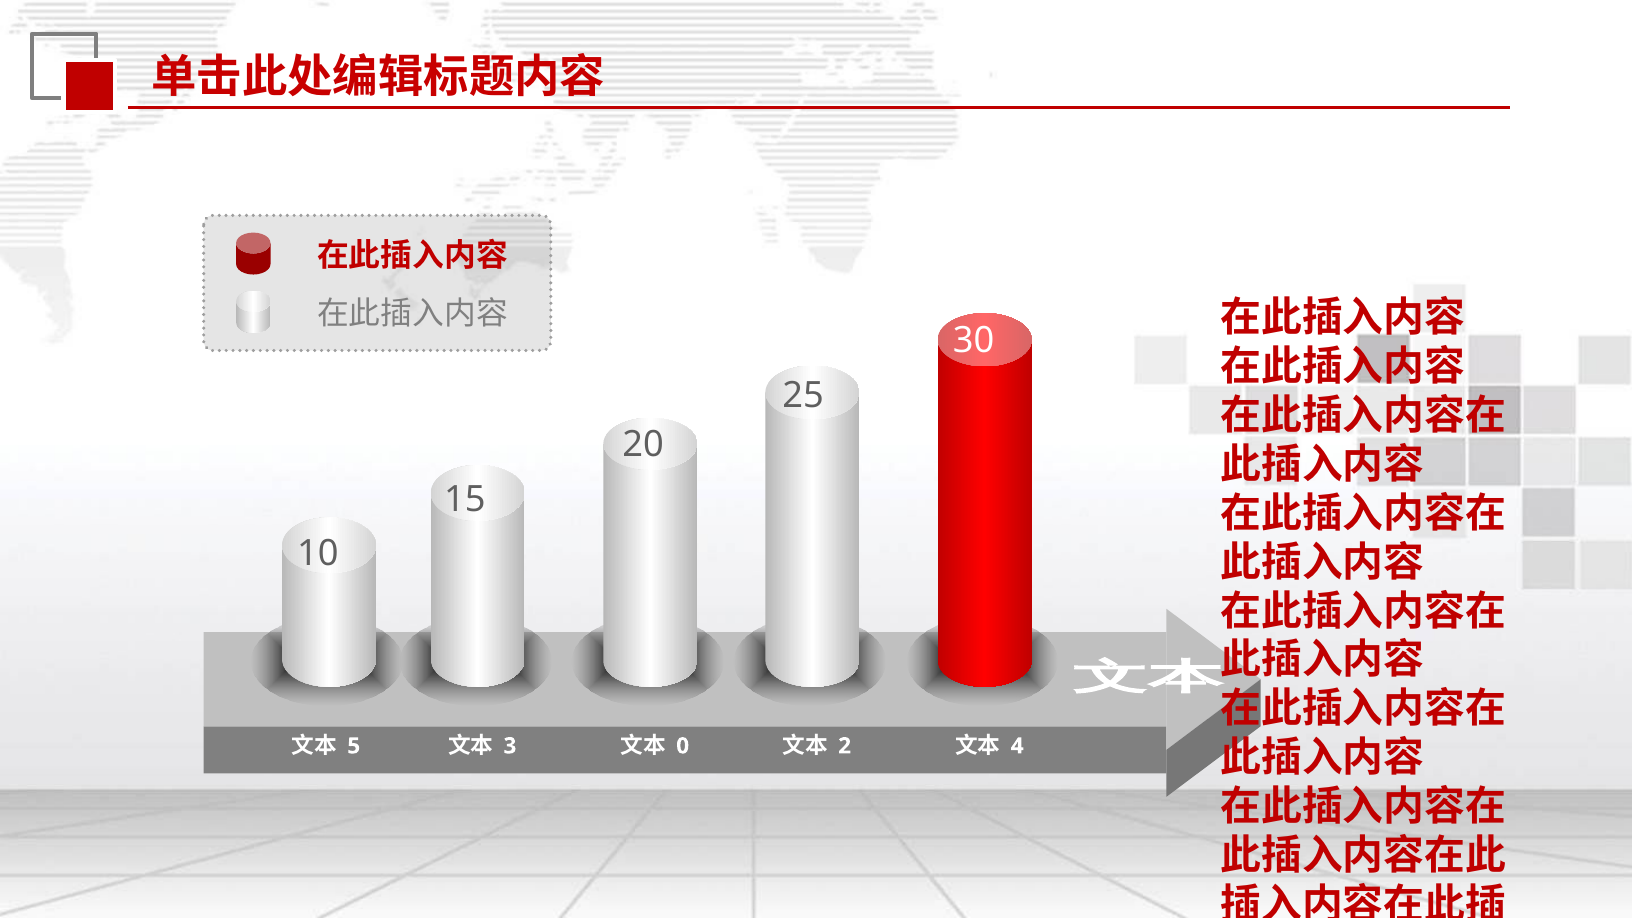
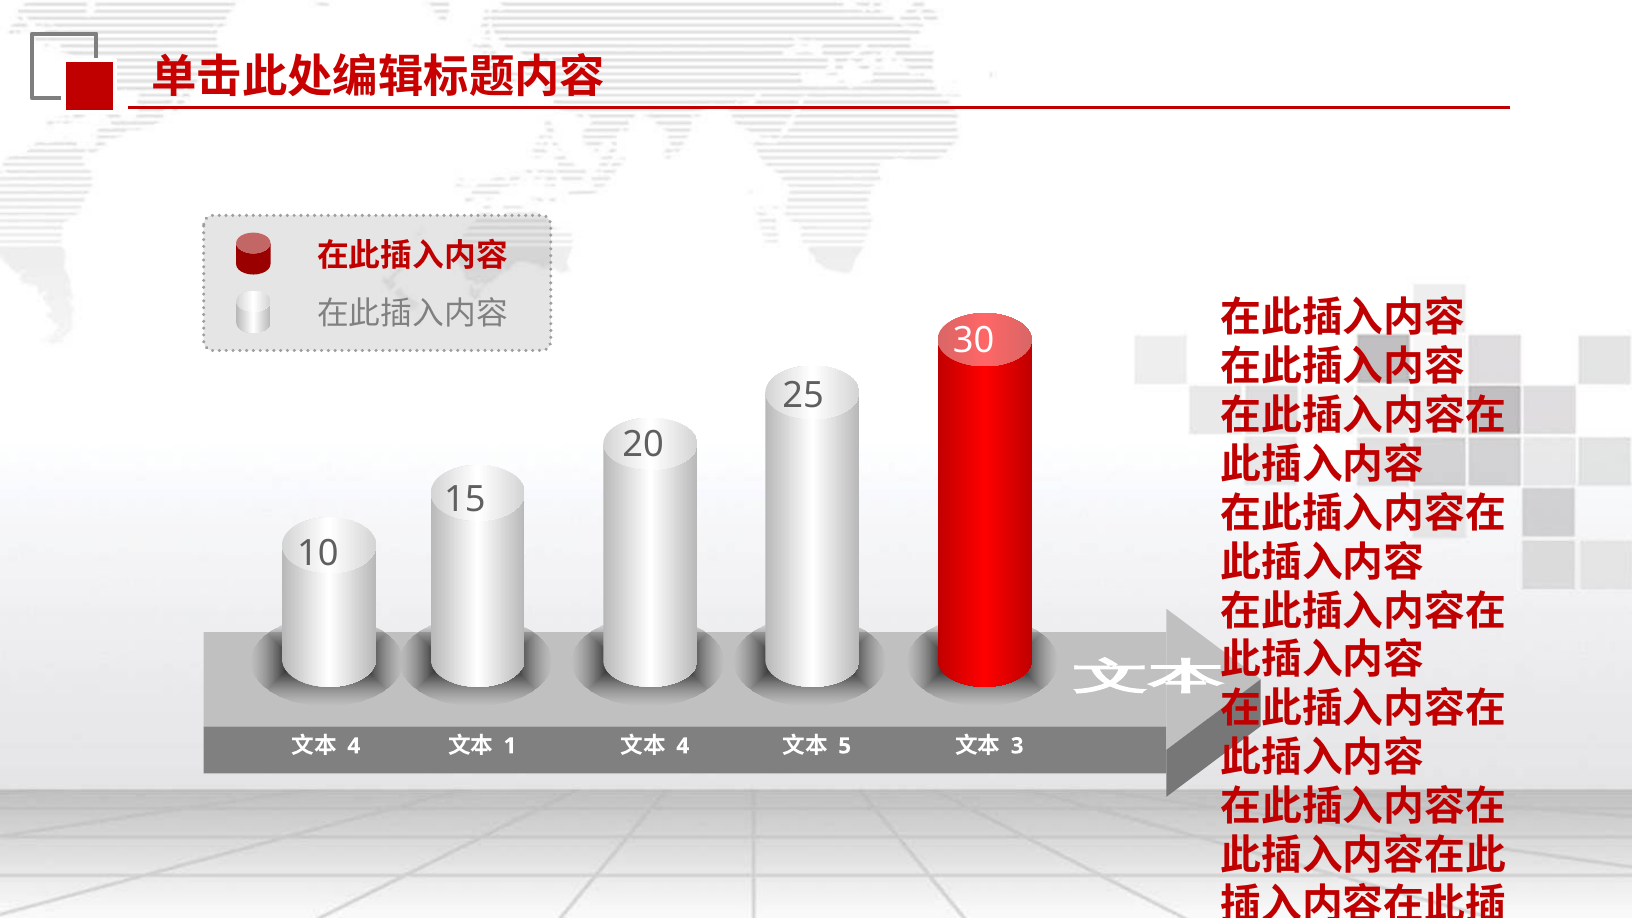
5: 5 -> 4 (354, 746)
3: 3 -> 1 (510, 746)
0: 0 -> 4 (683, 746)
2: 2 -> 5 (845, 746)
4: 4 -> 3 (1017, 746)
